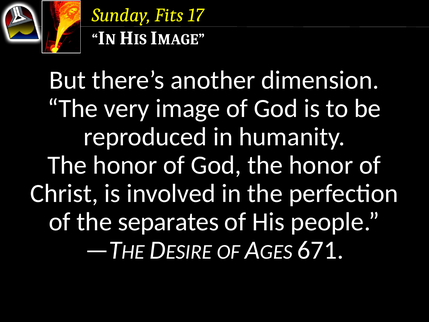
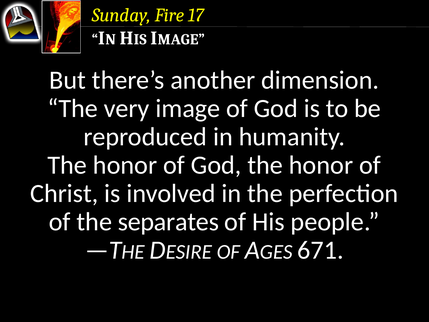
Fits: Fits -> Fire (169, 15)
